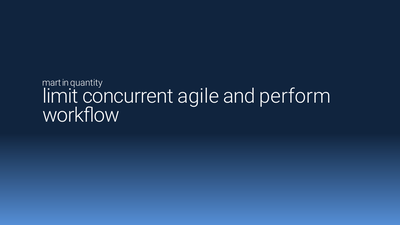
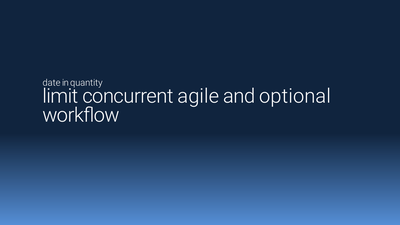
mart: mart -> date (51, 83)
perform: perform -> optional (295, 96)
